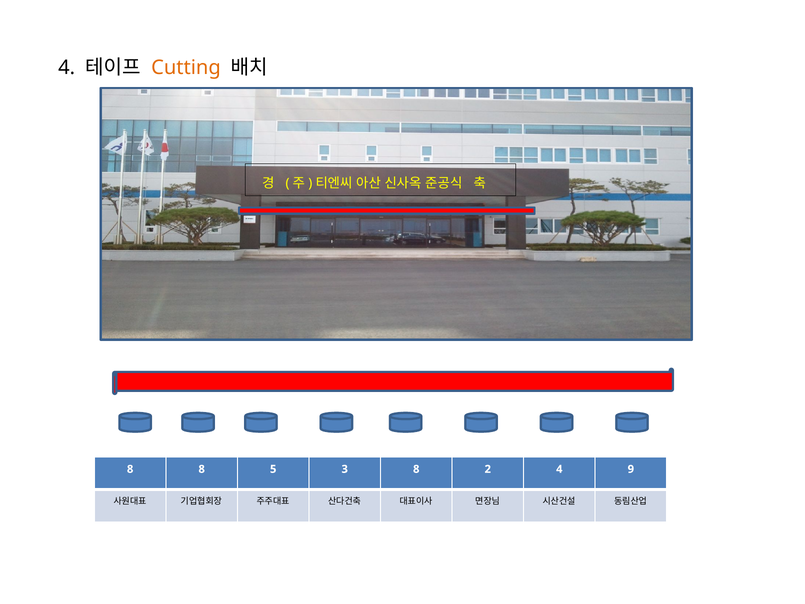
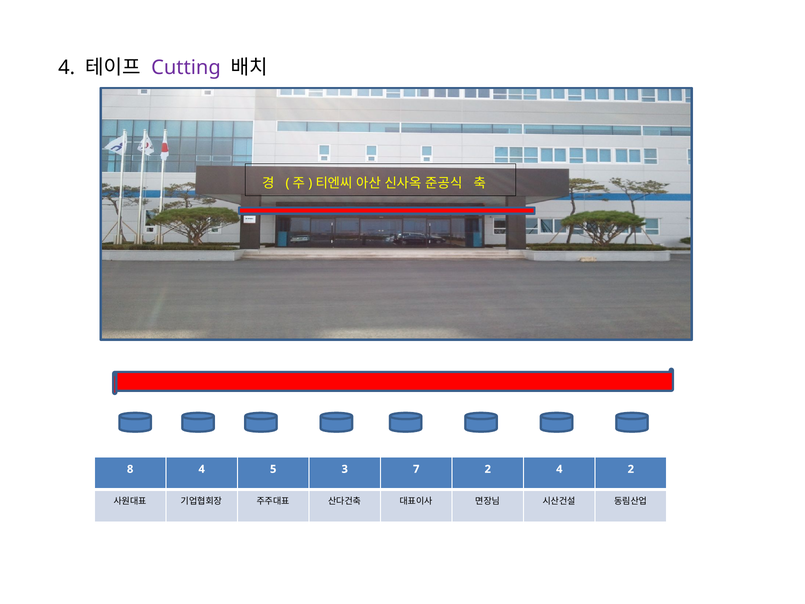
Cutting colour: orange -> purple (186, 68)
8 8: 8 -> 4 (202, 469)
3 8: 8 -> 7 (416, 469)
4 9: 9 -> 2 (631, 469)
